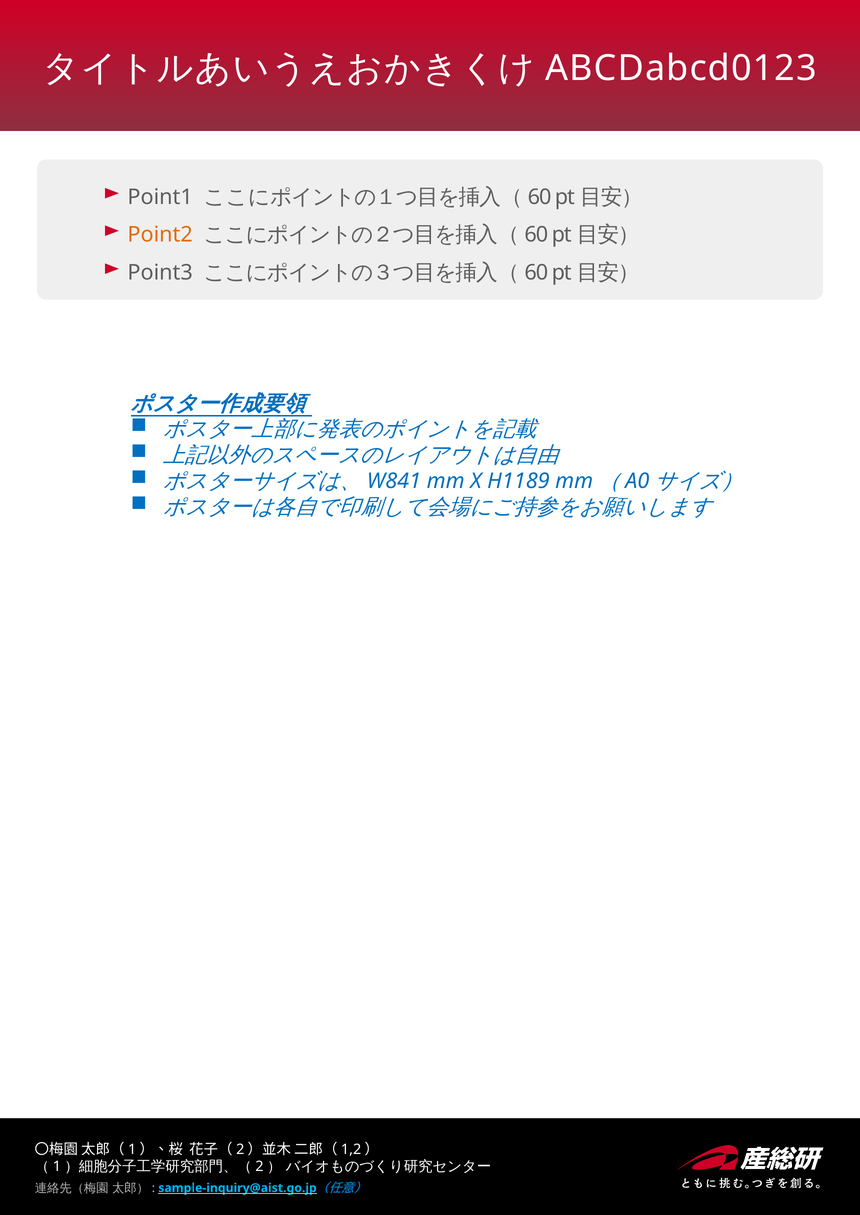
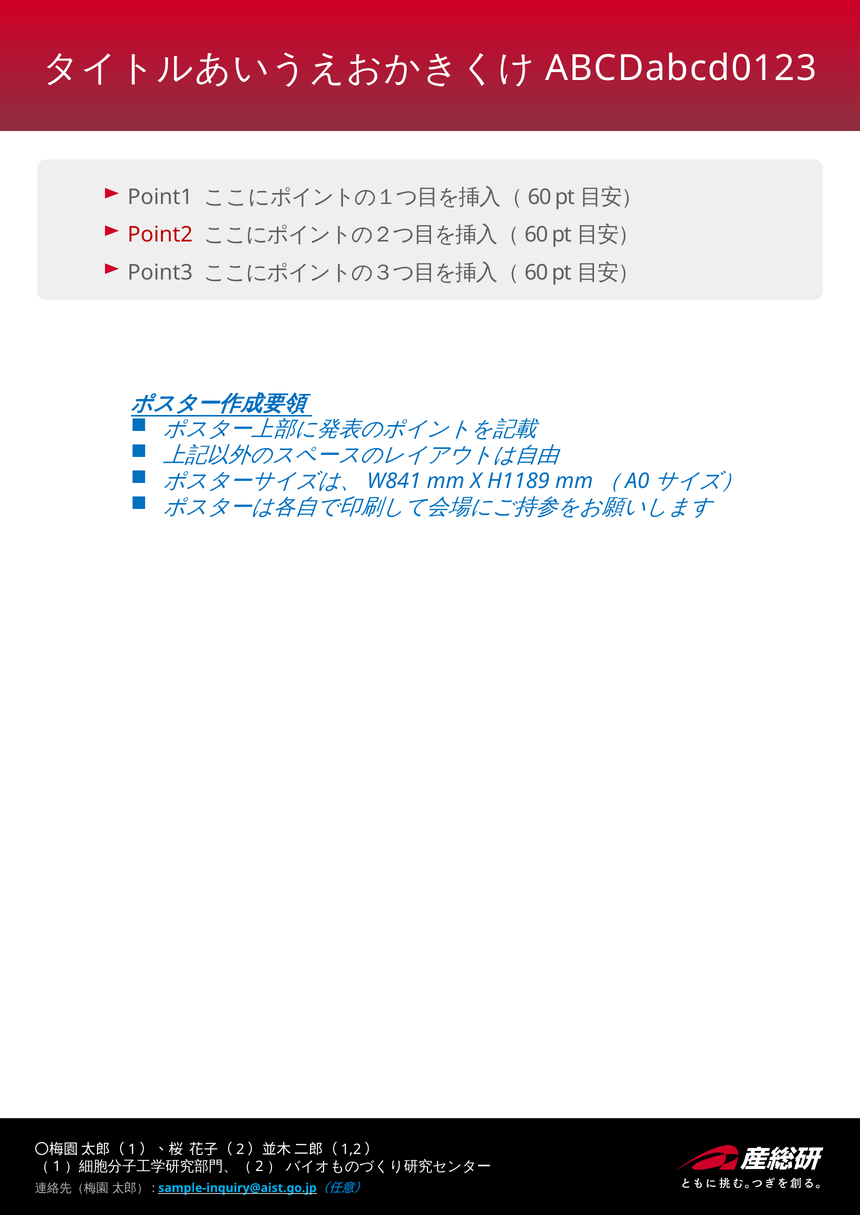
Point2 colour: orange -> red (160, 235)
